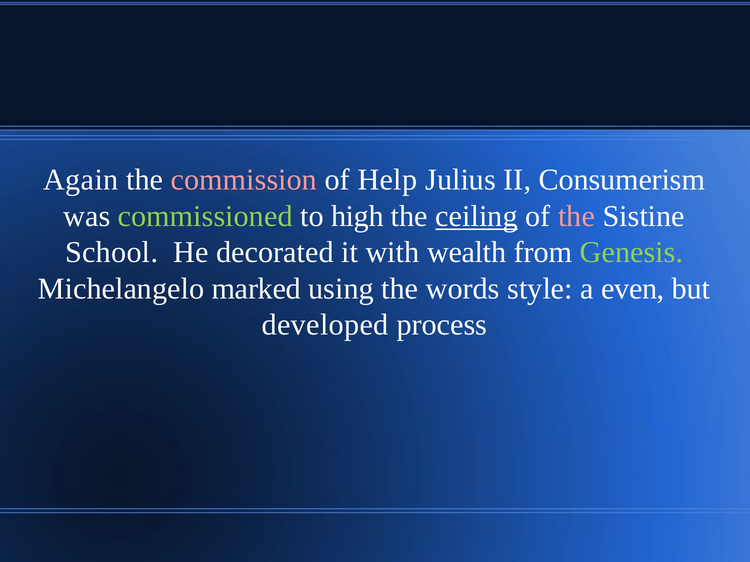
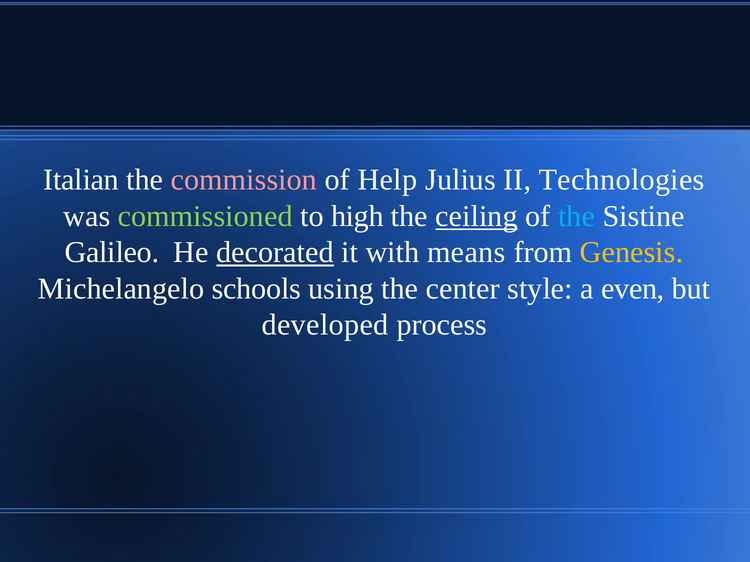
Again: Again -> Italian (81, 180)
Consumerism: Consumerism -> Technologies (622, 180)
the colour: pink -> light blue (576, 216)
School: School -> Galileo (112, 253)
decorated underline: none -> present (275, 253)
wealth: wealth -> means (466, 253)
Genesis colour: light green -> yellow (631, 253)
marked: marked -> schools (256, 289)
words: words -> center (463, 289)
